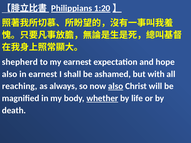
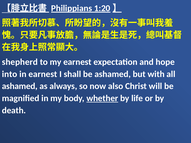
also: also -> into (10, 74)
reaching: reaching -> ashamed (20, 86)
also underline: present -> none (116, 86)
